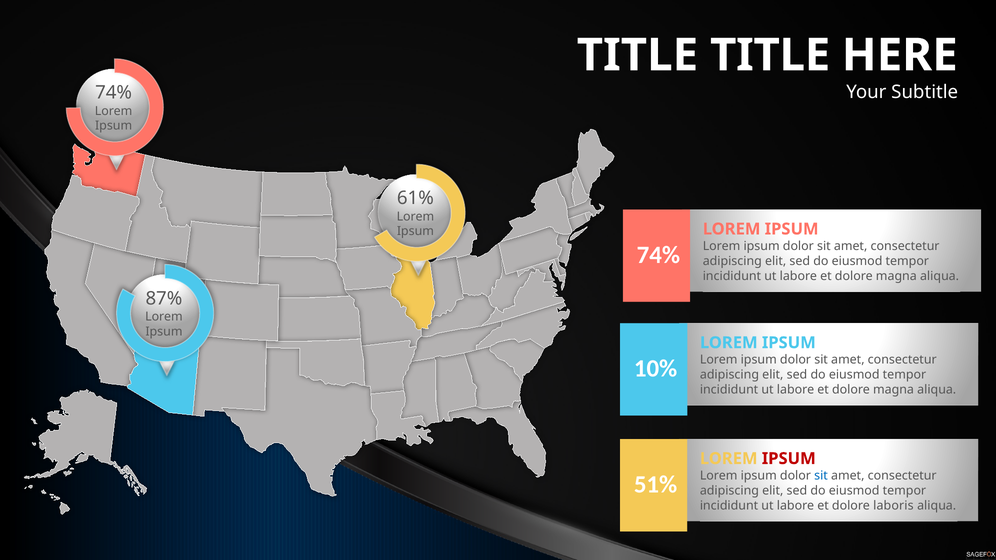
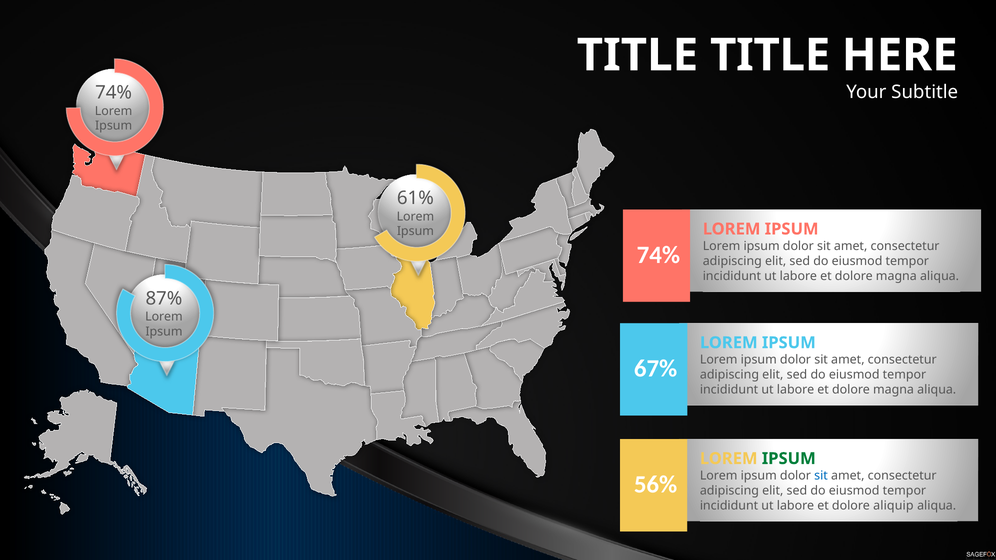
10%: 10% -> 67% (656, 369)
IPSUM colour: red -> green (789, 459)
51%: 51% -> 56% (656, 485)
laboris: laboris -> aliquip (893, 506)
